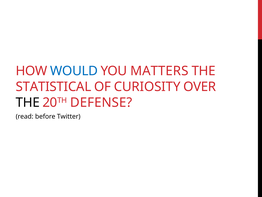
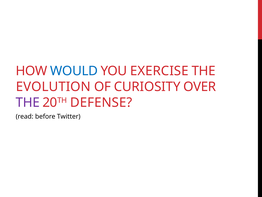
MATTERS: MATTERS -> EXERCISE (159, 71)
STATISTICAL: STATISTICAL -> EVOLUTION (53, 87)
THE colour: black -> purple (28, 102)
